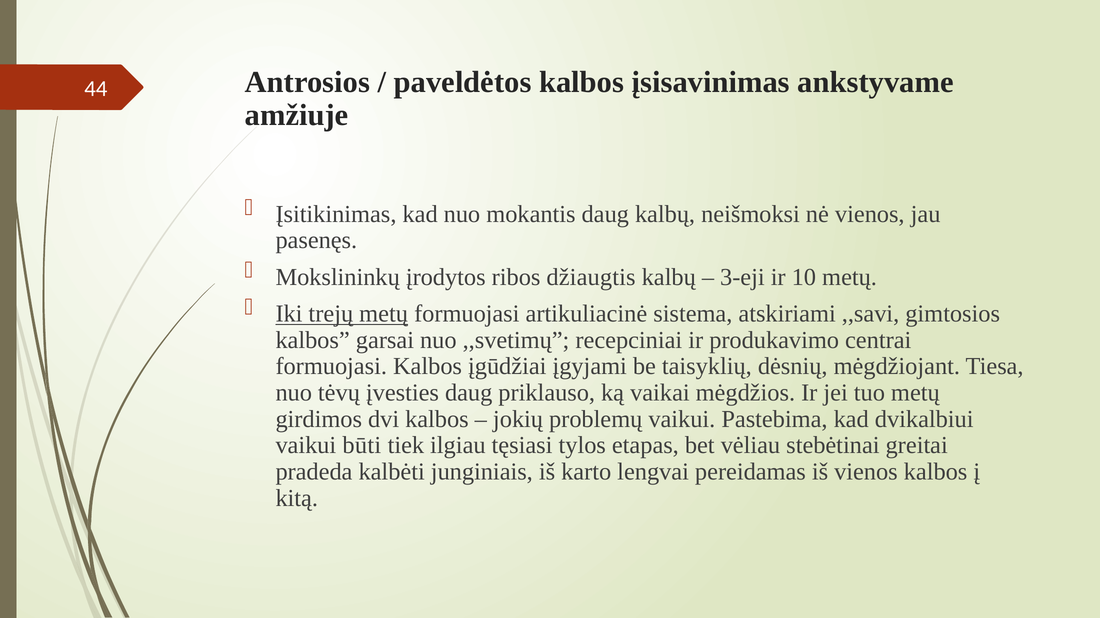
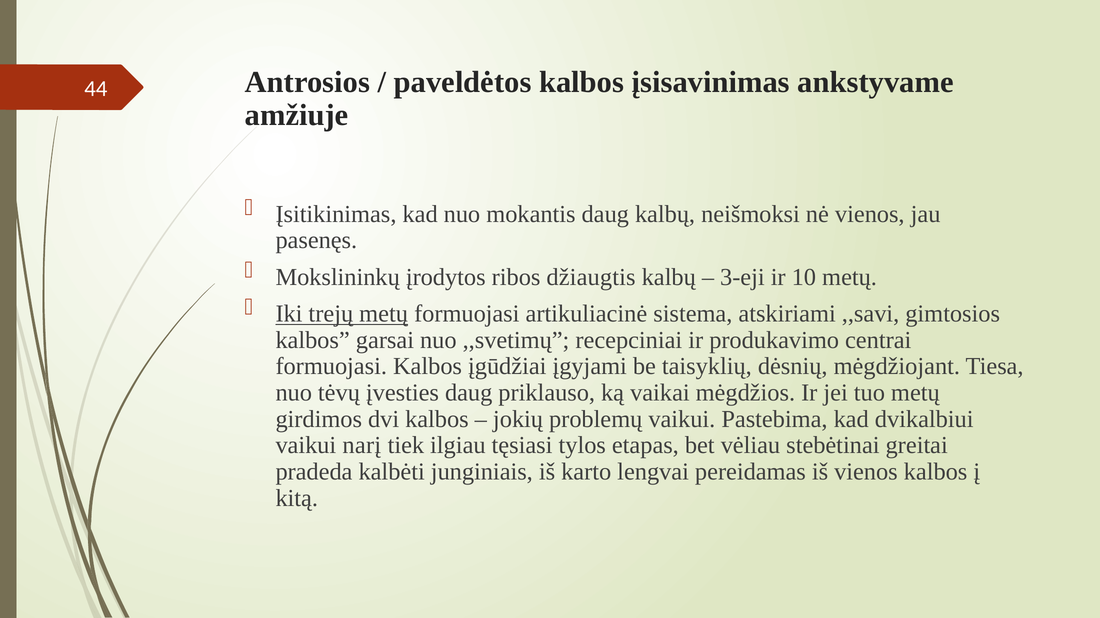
būti: būti -> narį (362, 446)
